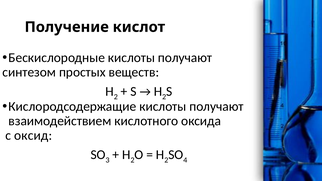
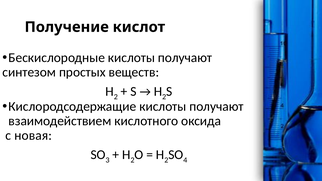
оксид: оксид -> новая (33, 135)
